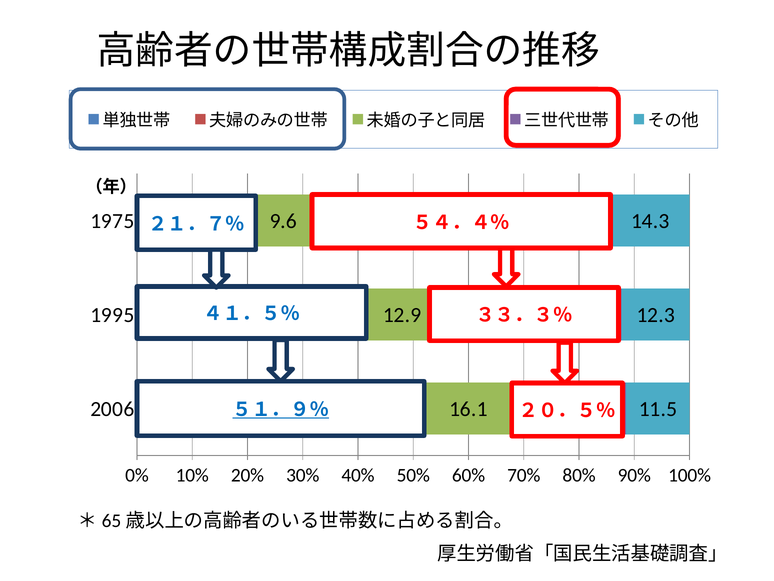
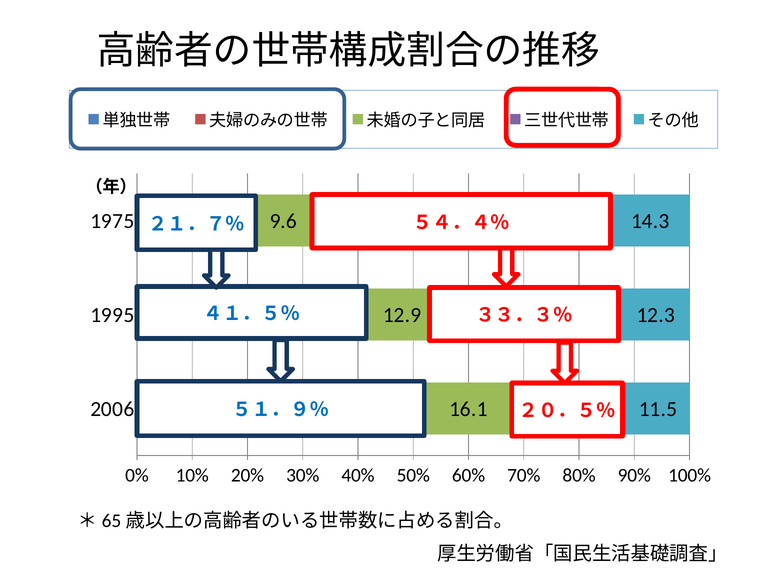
５１．９％ underline: present -> none (281, 409)
